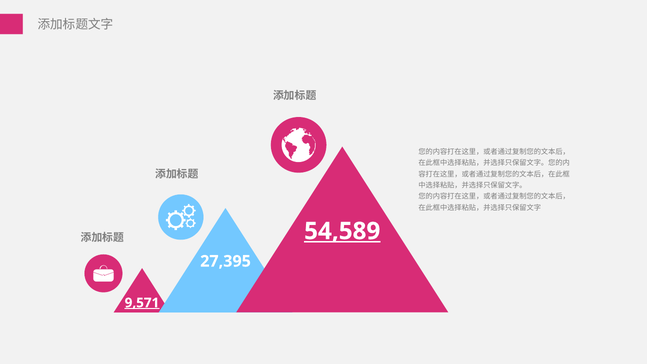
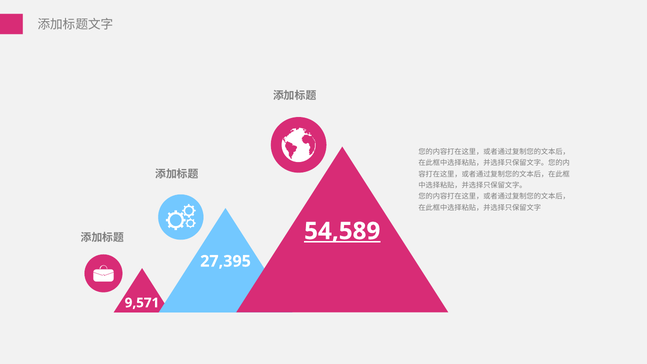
9,571 underline: present -> none (142, 303)
